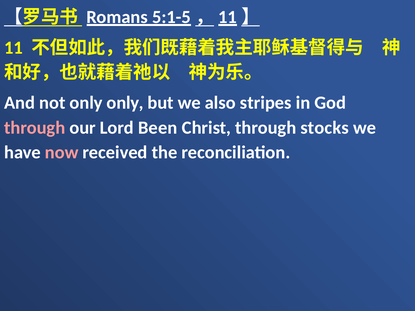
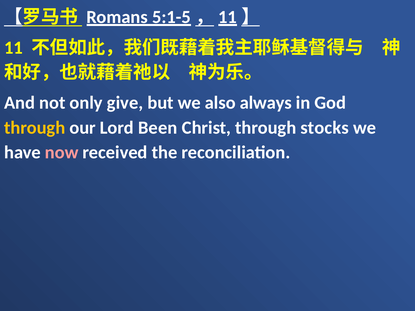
only only: only -> give (125, 103)
stripes: stripes -> always (266, 103)
through colour: pink -> yellow (35, 128)
